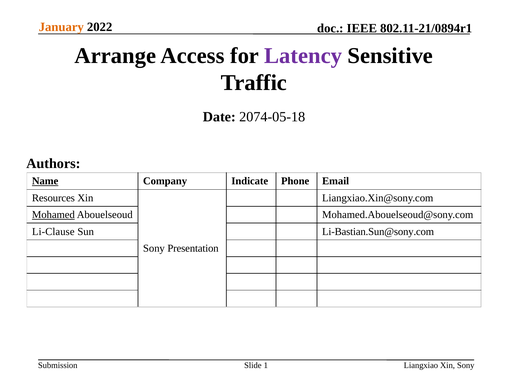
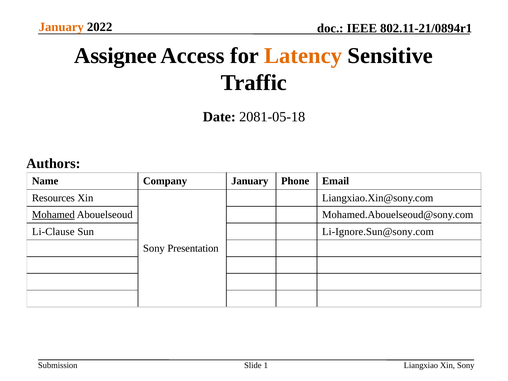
Arrange: Arrange -> Assignee (116, 56)
Latency colour: purple -> orange (303, 56)
2074-05-18: 2074-05-18 -> 2081-05-18 (272, 117)
Name underline: present -> none (45, 181)
Company Indicate: Indicate -> January (250, 181)
Li-Bastian.Sun@sony.com: Li-Bastian.Sun@sony.com -> Li-Ignore.Sun@sony.com (378, 232)
